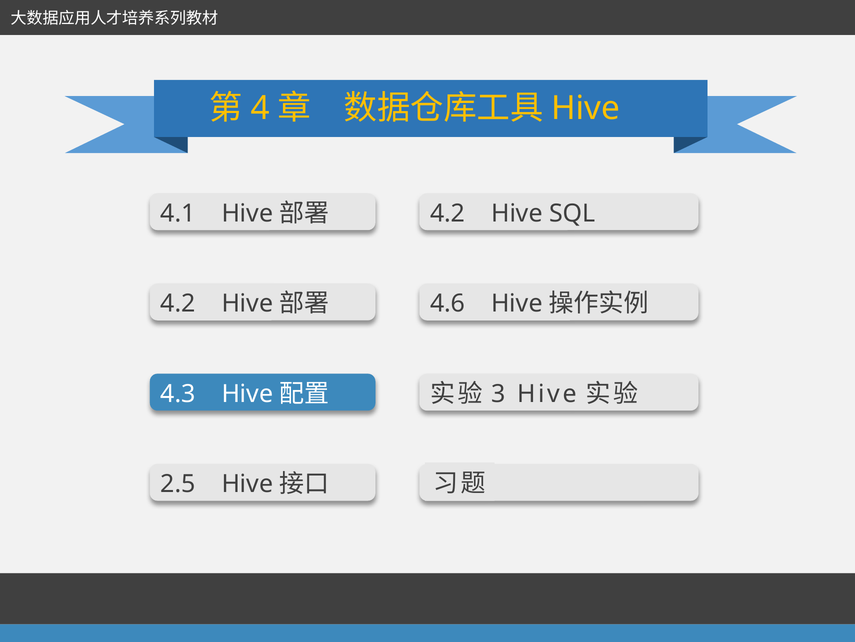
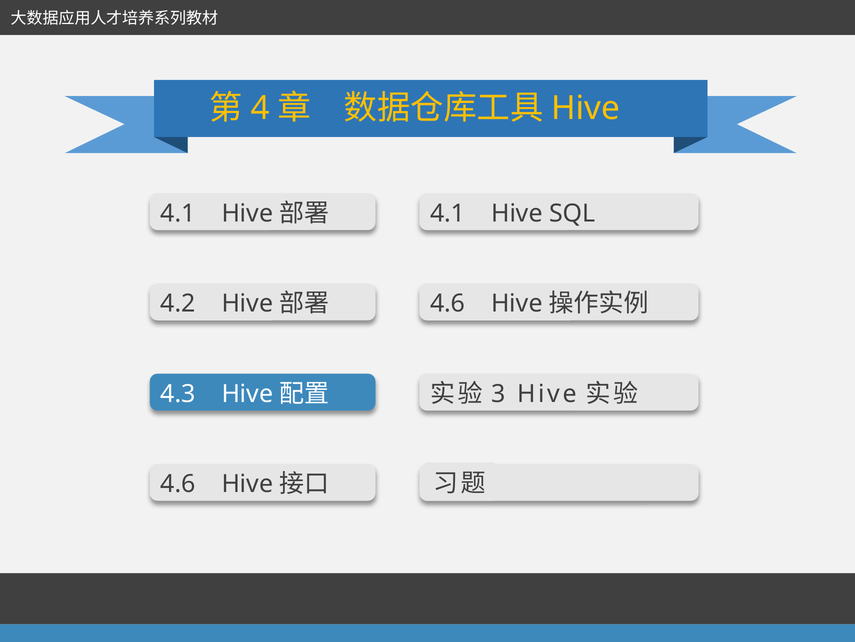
4.2: 4.2 -> 4.1 (448, 213)
2.5: 2.5 -> 4.6 (178, 483)
